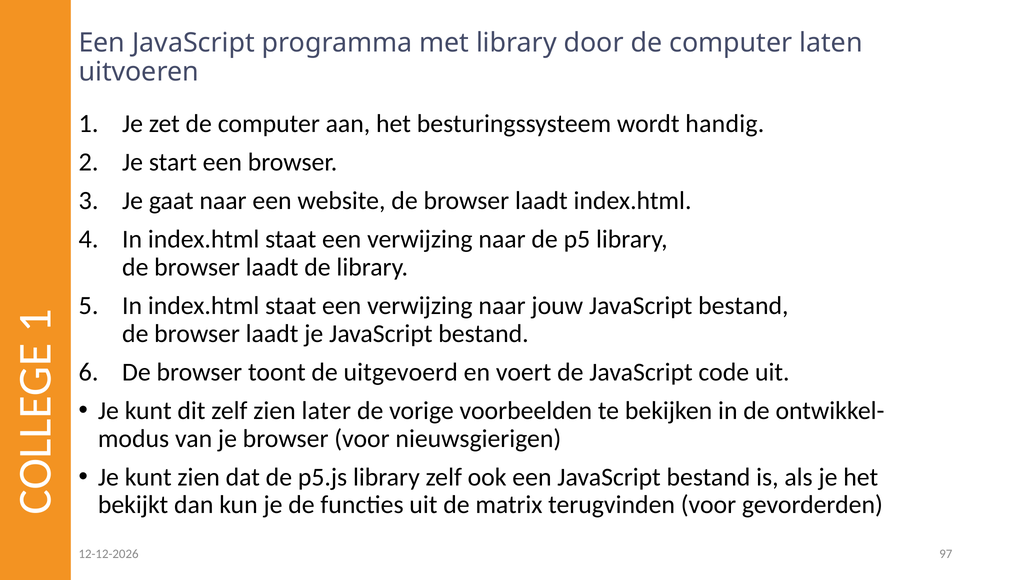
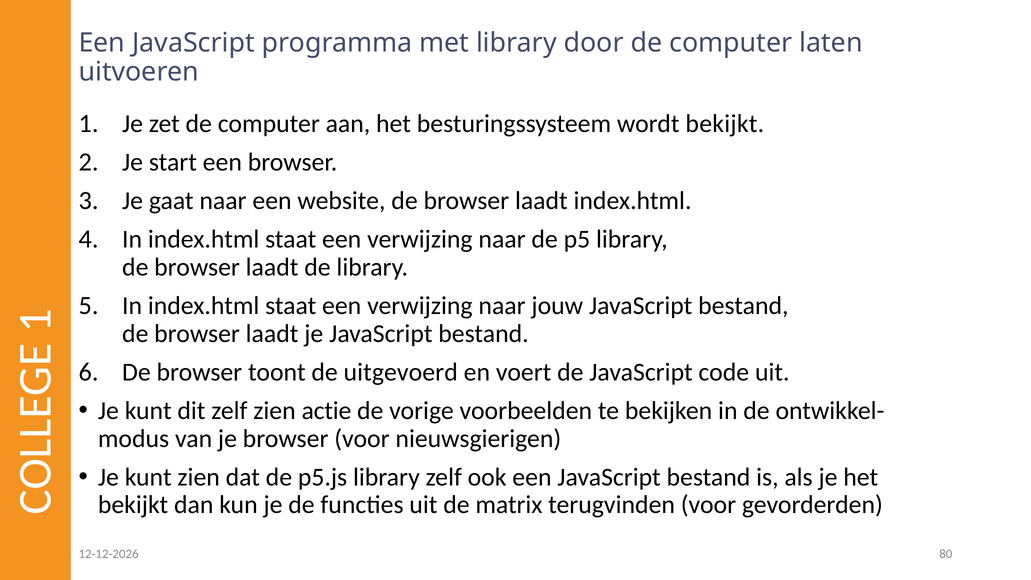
wordt handig: handig -> bekijkt (725, 124)
later: later -> actie (326, 411)
97: 97 -> 80 (946, 554)
